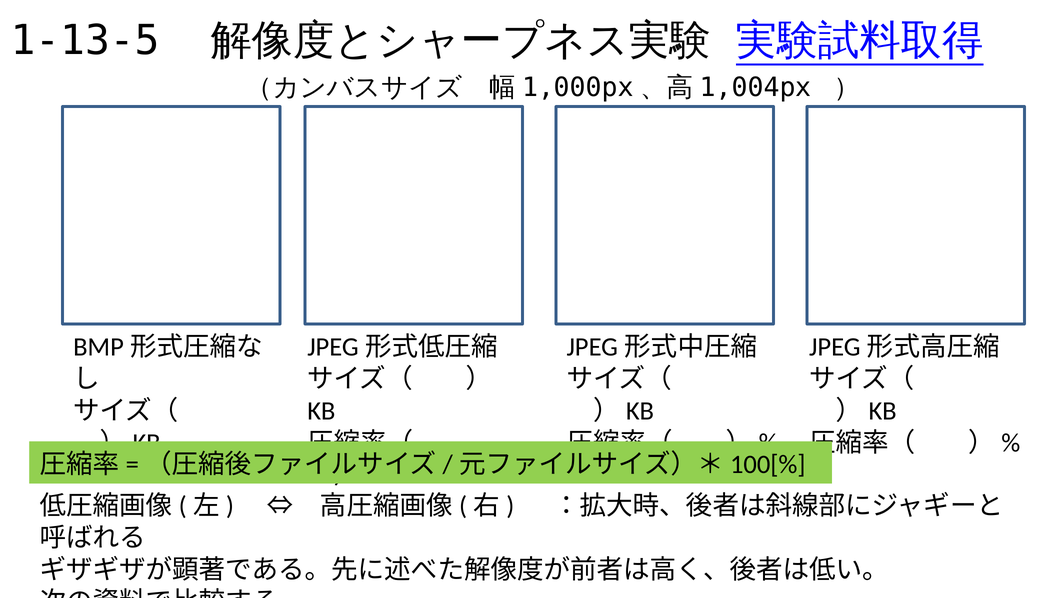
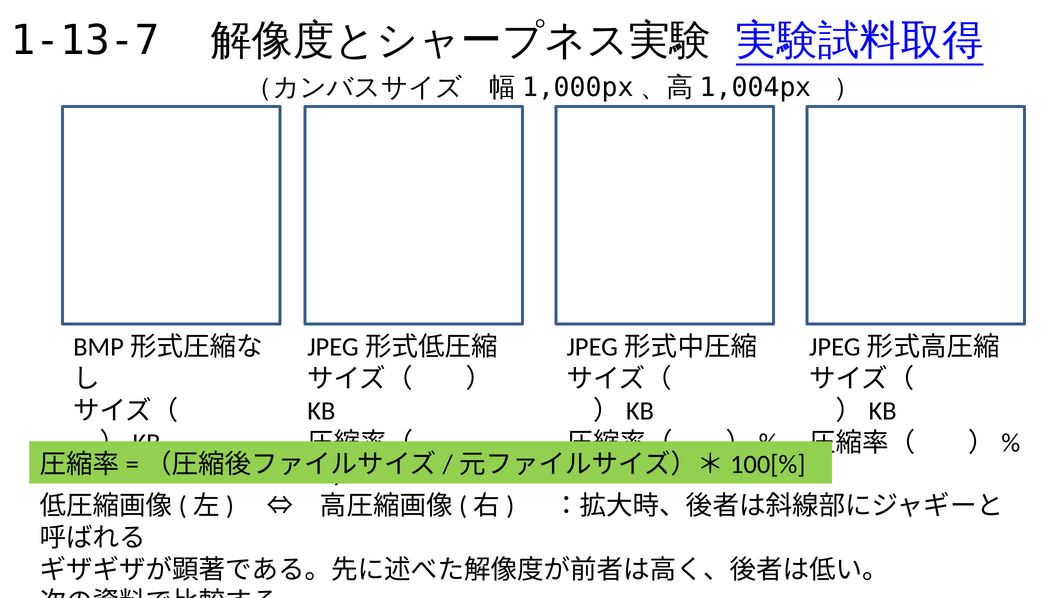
1-13-5: 1-13-5 -> 1-13-7 (85, 41)
